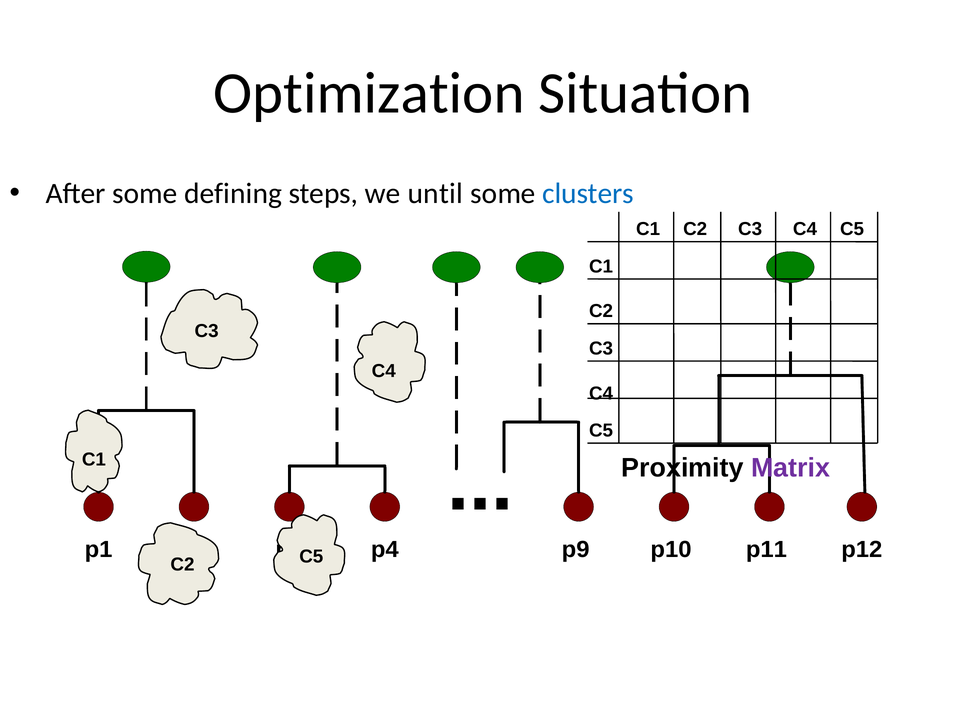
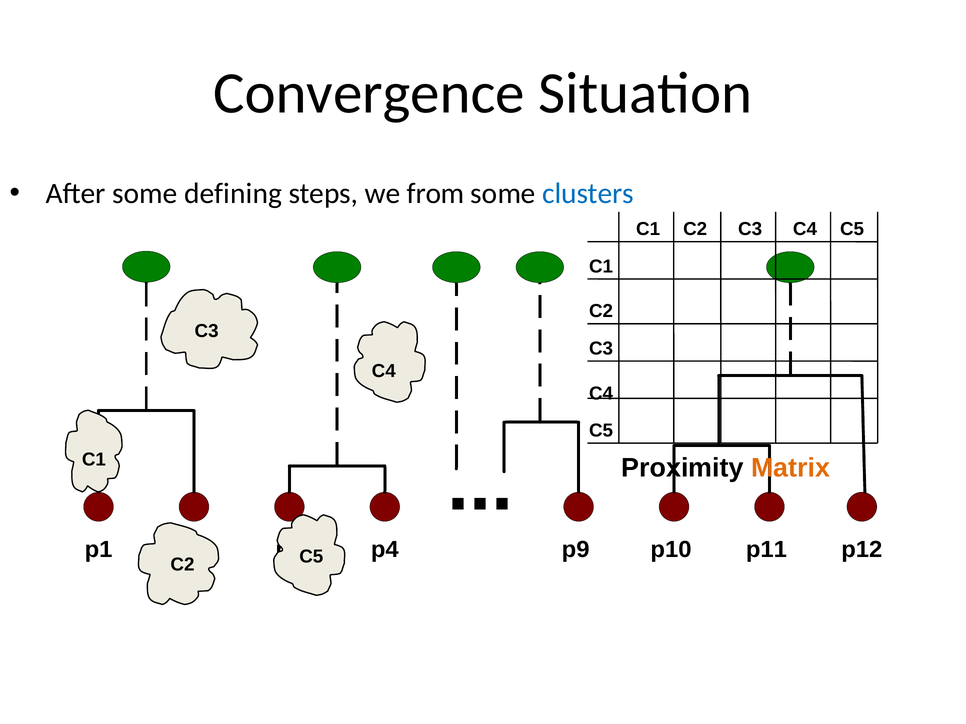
Optimization: Optimization -> Convergence (369, 94)
until: until -> from (436, 194)
Matrix colour: purple -> orange (791, 468)
